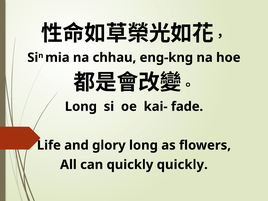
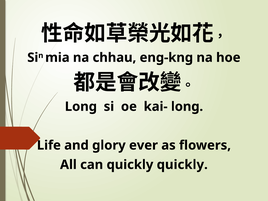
kai- fade: fade -> long (187, 107)
glory long: long -> ever (143, 145)
